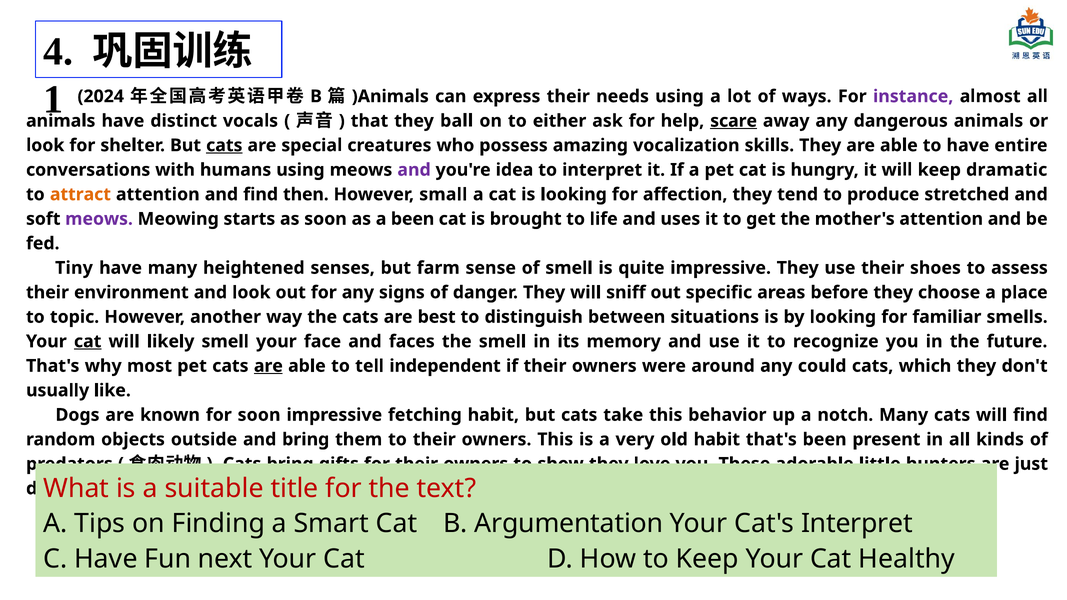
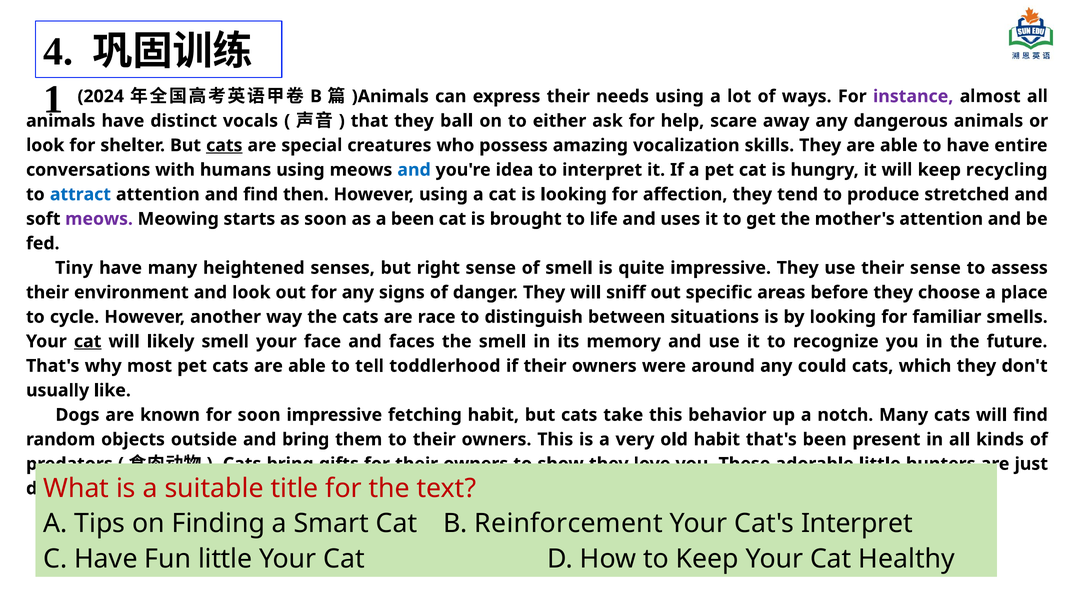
scare underline: present -> none (734, 121)
and colour: purple -> blue (414, 170)
dramatic: dramatic -> recycling (1007, 170)
attract colour: orange -> blue (80, 194)
However small: small -> using (443, 194)
farm: farm -> right (438, 268)
their shoes: shoes -> sense (935, 268)
topic: topic -> cycle (75, 317)
best: best -> race (437, 317)
are underline: present -> none (268, 366)
independent: independent -> toddlerhood (445, 366)
Argumentation: Argumentation -> Reinforcement (569, 524)
Fun next: next -> little (225, 559)
